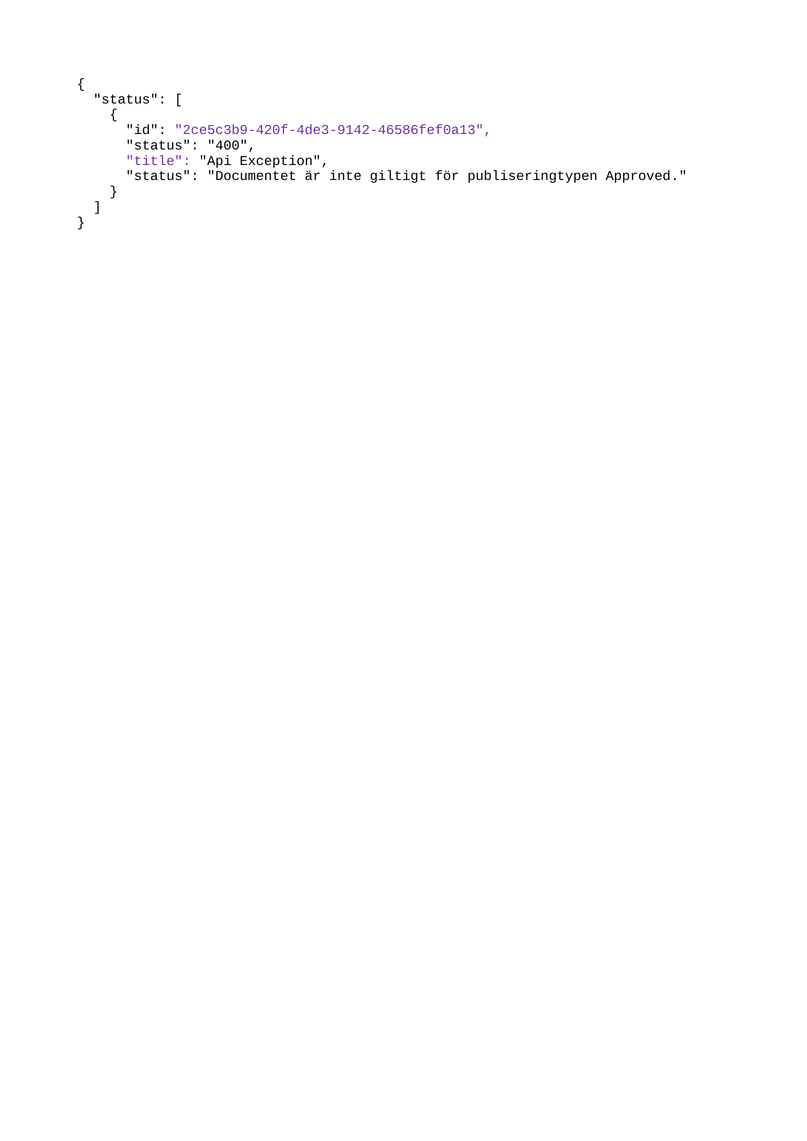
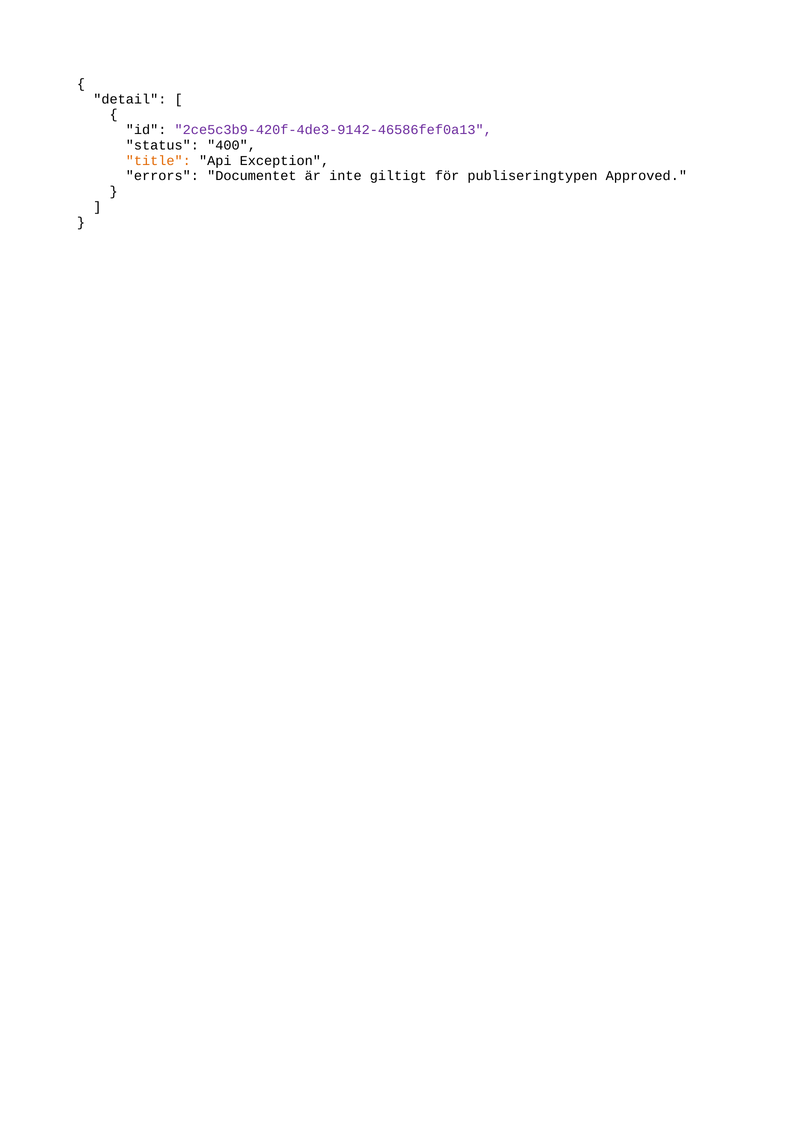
status: status -> detail (130, 99)
title colour: purple -> orange (158, 161)
status: status -> errors (162, 176)
